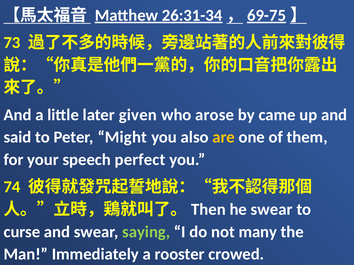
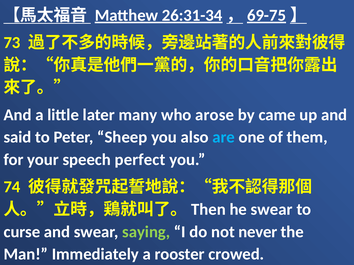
given: given -> many (138, 115)
Might: Might -> Sheep (122, 137)
are colour: yellow -> light blue (224, 137)
many: many -> never (258, 232)
